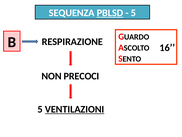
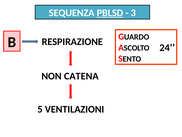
5: 5 -> 3 (133, 13)
16: 16 -> 24 (167, 48)
PRECOCI: PRECOCI -> CATENA (81, 76)
VENTILAZIONI underline: present -> none (75, 109)
